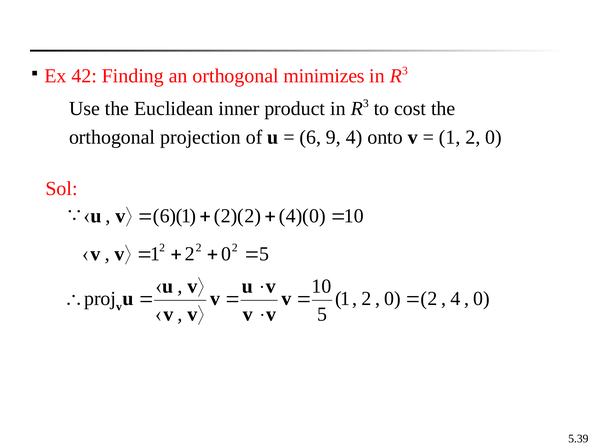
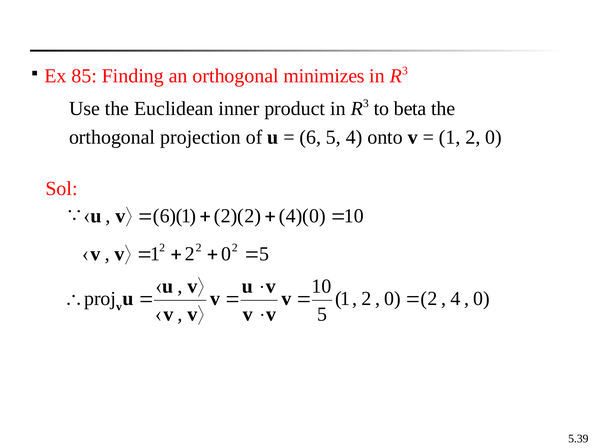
42: 42 -> 85 (84, 76)
cost: cost -> beta (410, 108)
6 9: 9 -> 5 (333, 137)
